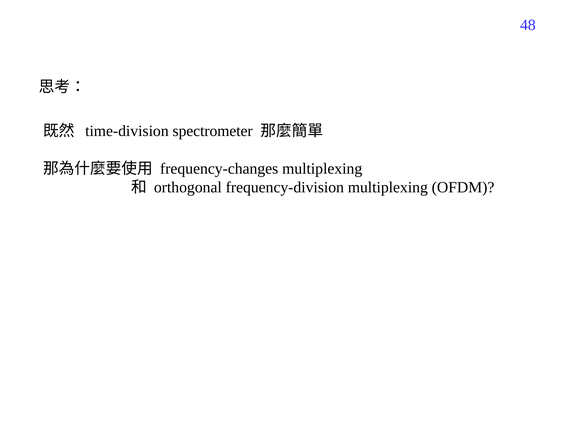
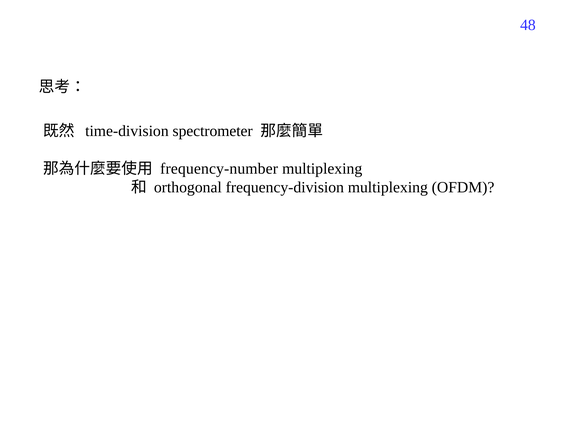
frequency-changes: frequency-changes -> frequency-number (219, 169)
